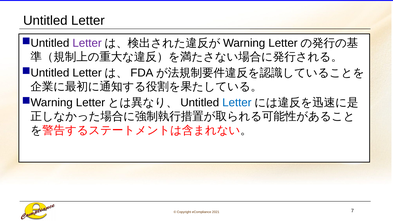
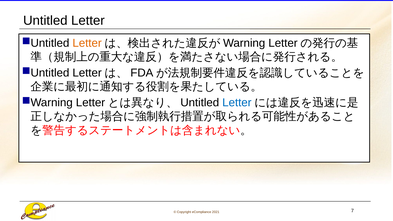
Letter colour: purple -> orange (87, 43)
